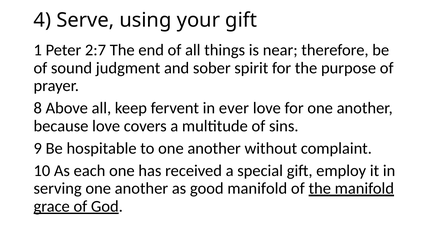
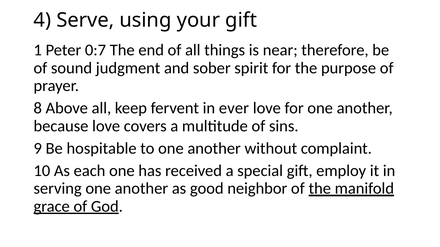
2:7: 2:7 -> 0:7 (95, 50)
good manifold: manifold -> neighbor (257, 189)
